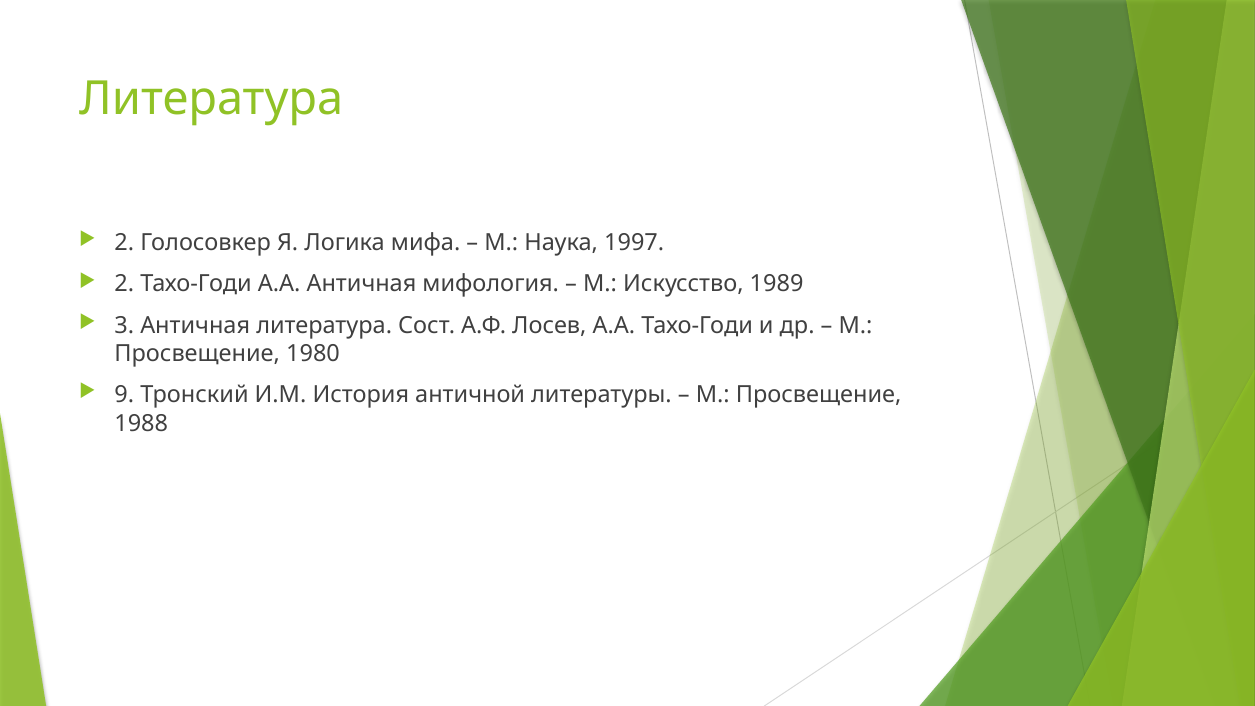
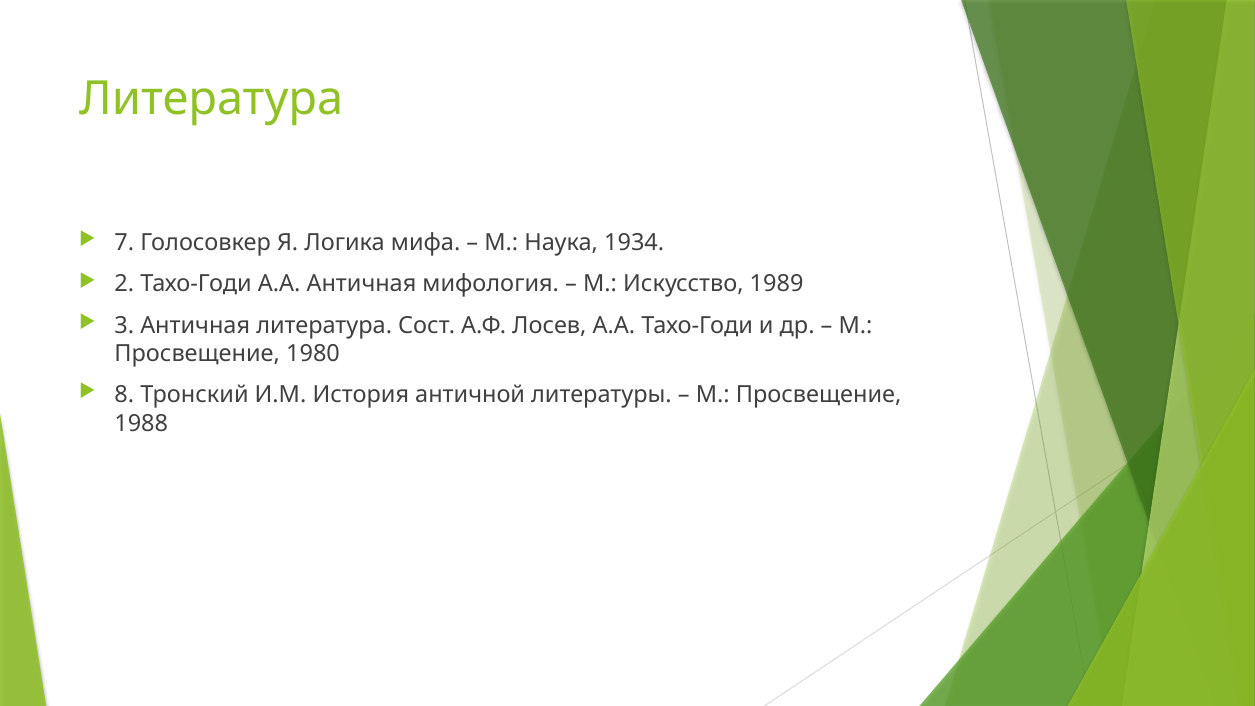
2: 2 -> 7 (124, 243)
1997: 1997 -> 1934 (634, 243)
9: 9 -> 8 (124, 395)
